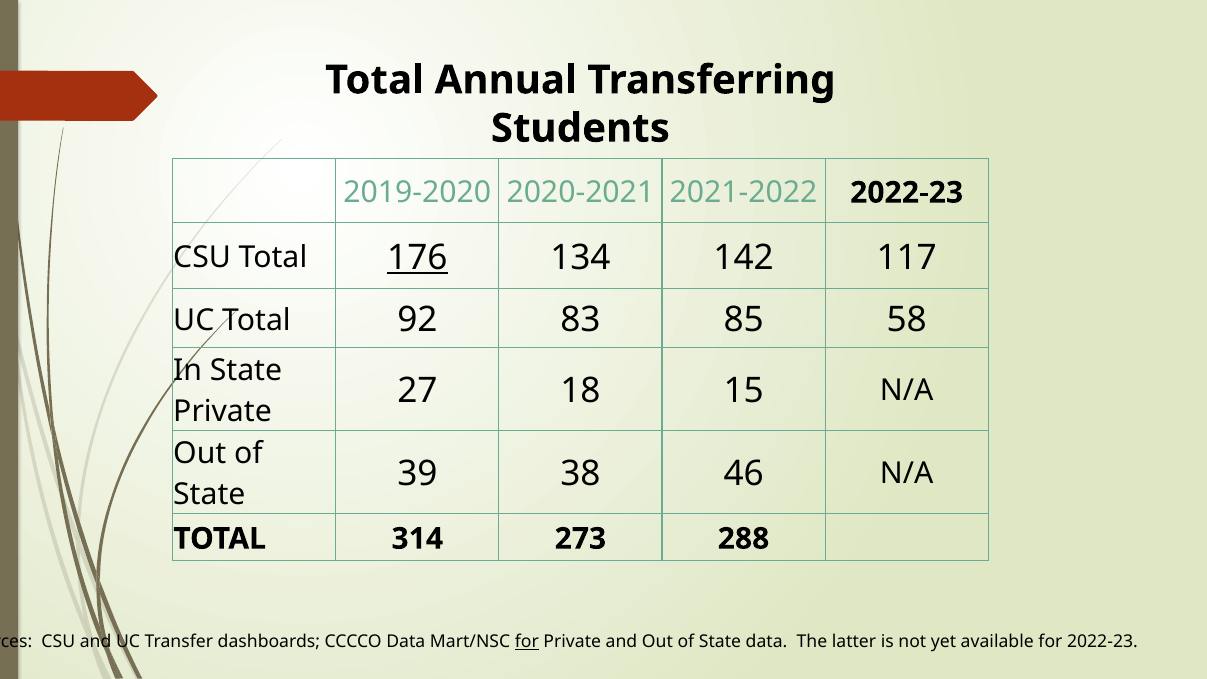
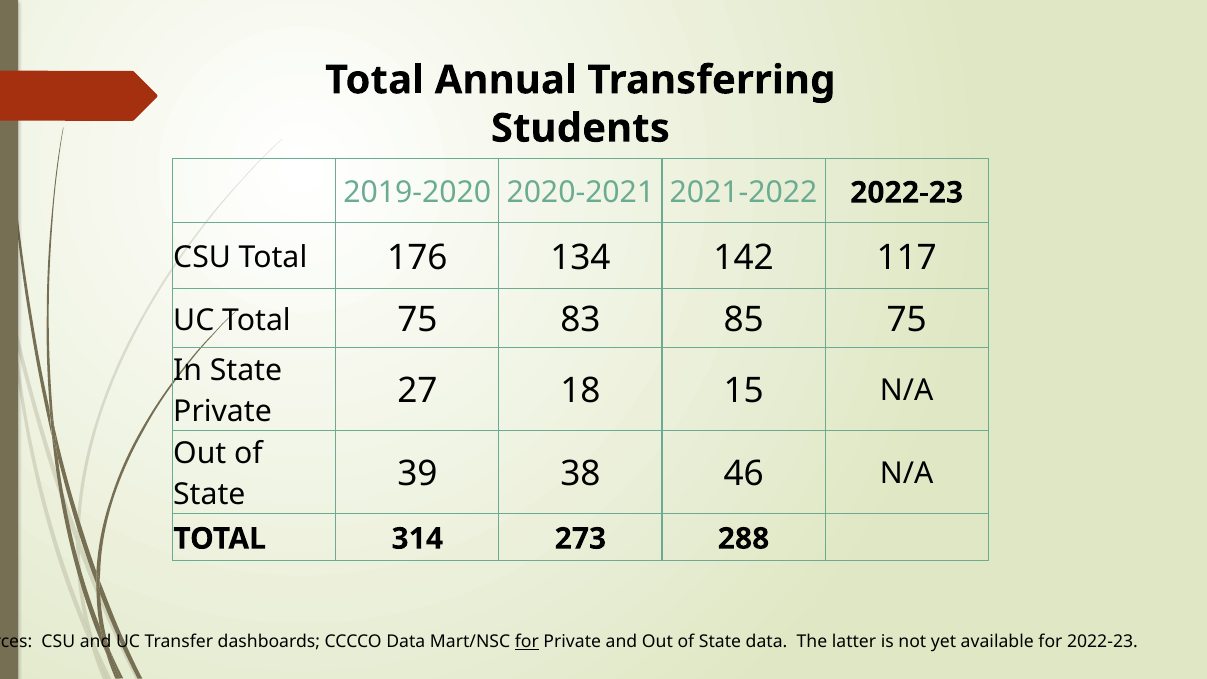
176 underline: present -> none (417, 258)
Total 92: 92 -> 75 (417, 320)
85 58: 58 -> 75 (907, 320)
